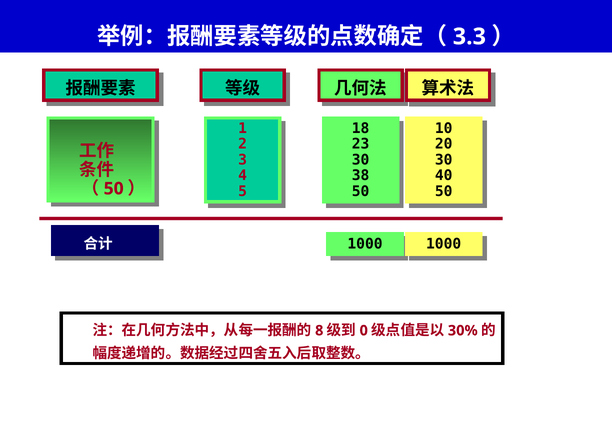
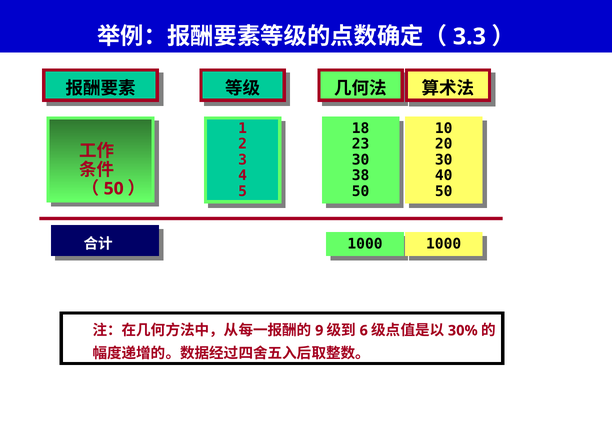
8: 8 -> 9 (319, 331)
0: 0 -> 6 (364, 331)
